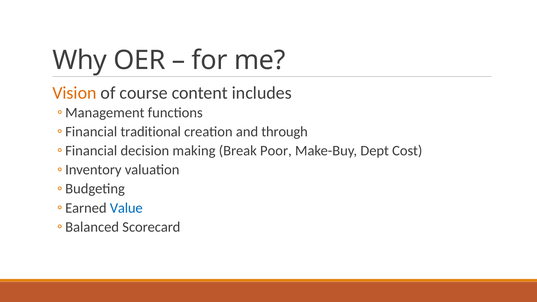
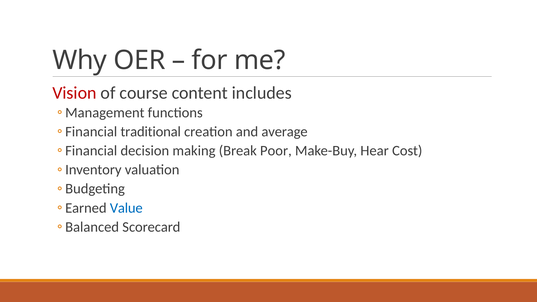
Vision colour: orange -> red (74, 93)
through: through -> average (285, 132)
Dept: Dept -> Hear (375, 151)
